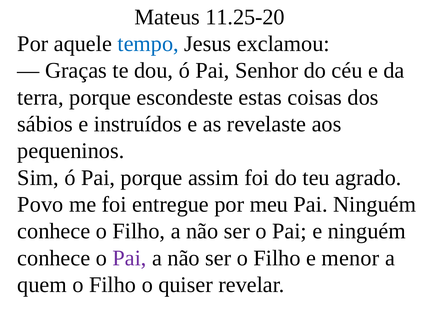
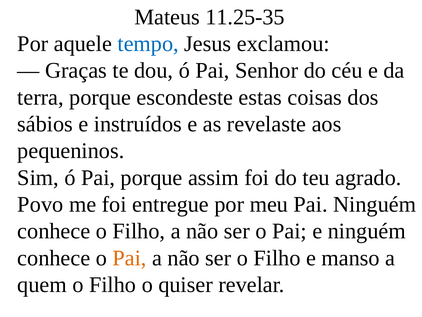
11.25-20: 11.25-20 -> 11.25-35 (245, 17)
Pai colour: purple -> orange (130, 258)
menor: menor -> manso (351, 258)
